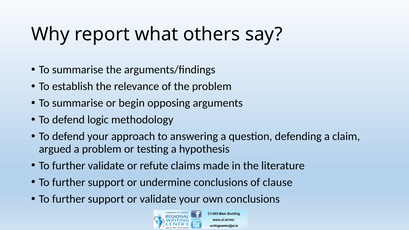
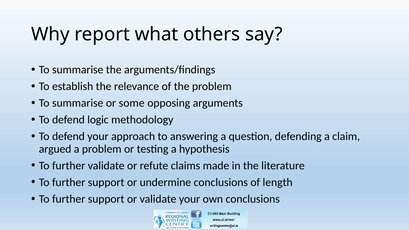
begin: begin -> some (132, 103)
clause: clause -> length (278, 182)
